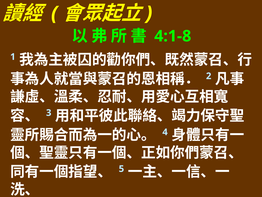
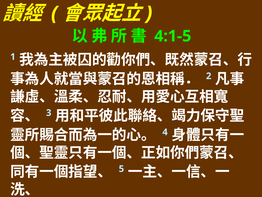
4:1-8: 4:1-8 -> 4:1-5 (173, 36)
